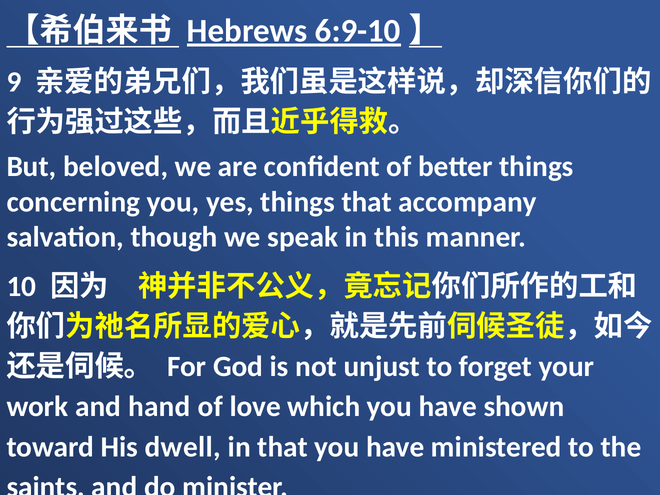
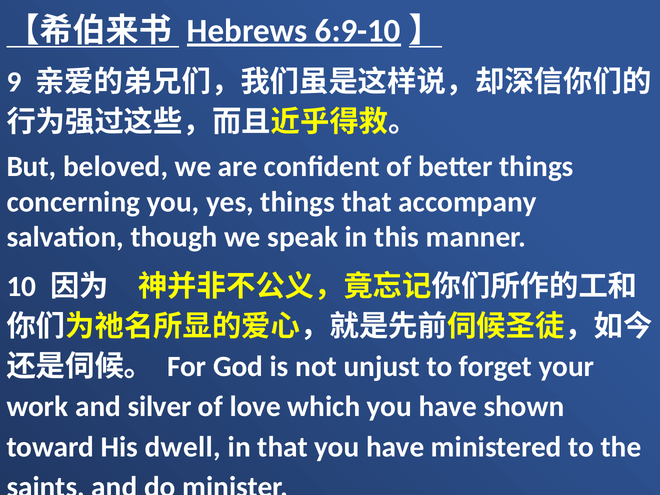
hand: hand -> silver (160, 407)
